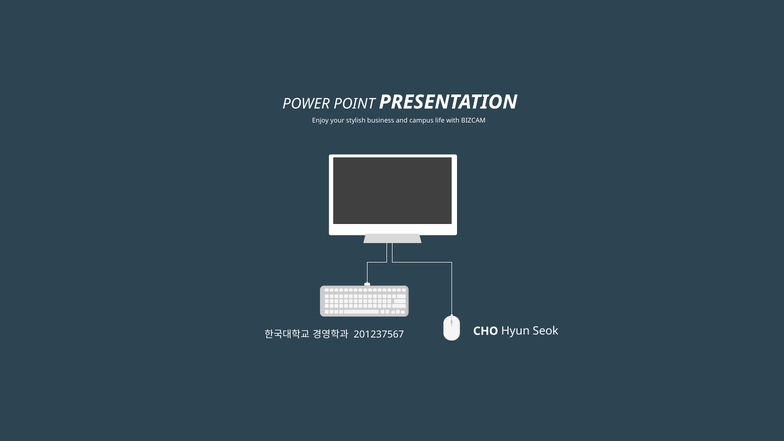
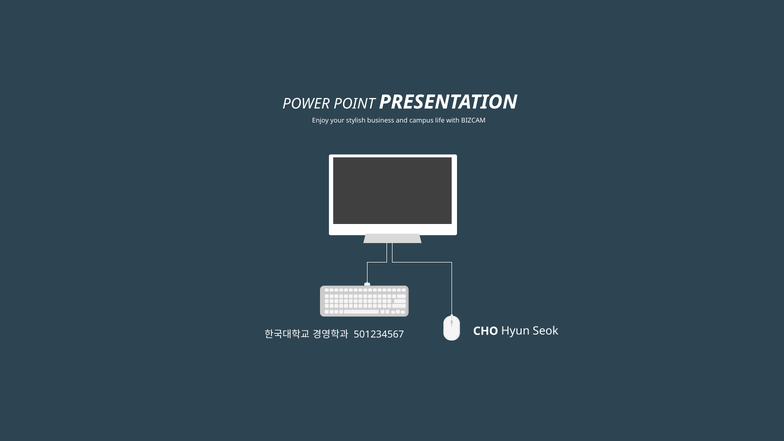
201237567: 201237567 -> 501234567 (379, 335)
